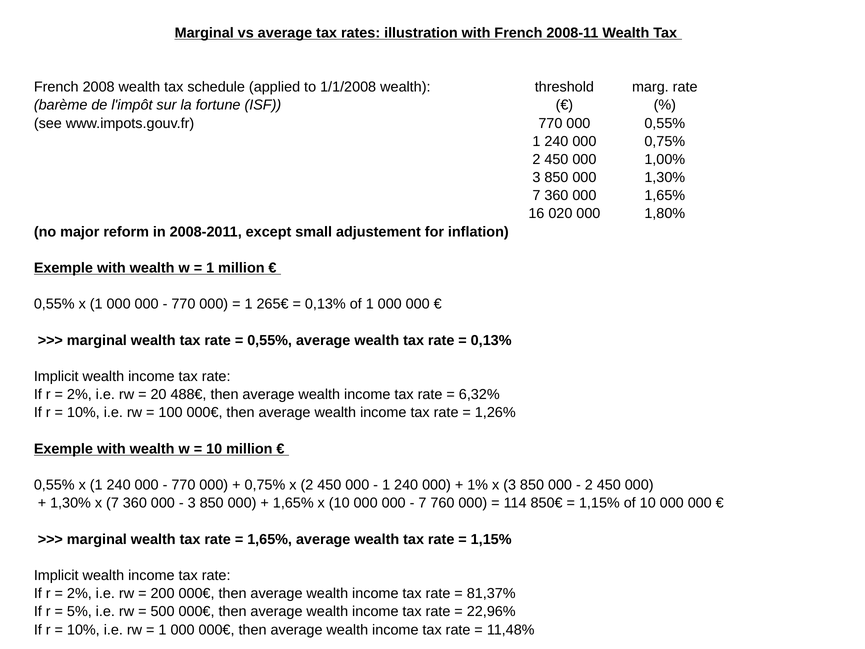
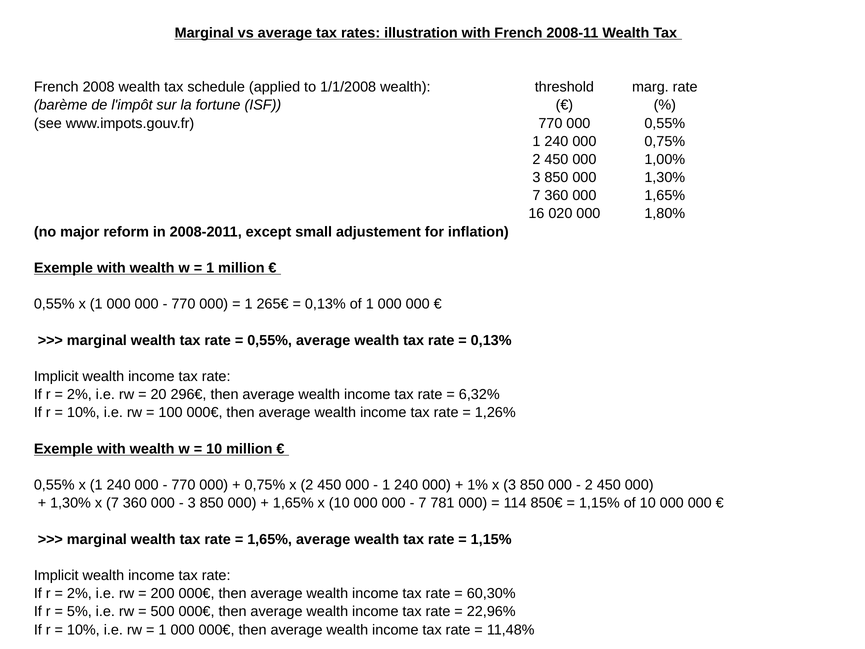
488€: 488€ -> 296€ (189, 394)
760: 760 -> 781 (442, 503)
81,37%: 81,37% -> 60,30% (491, 593)
